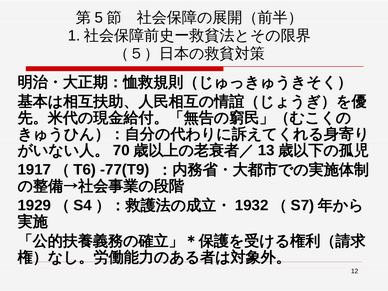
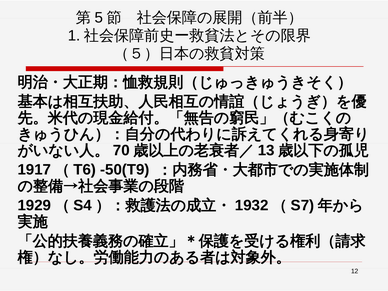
-77(T9: -77(T9 -> -50(T9 (125, 170)
